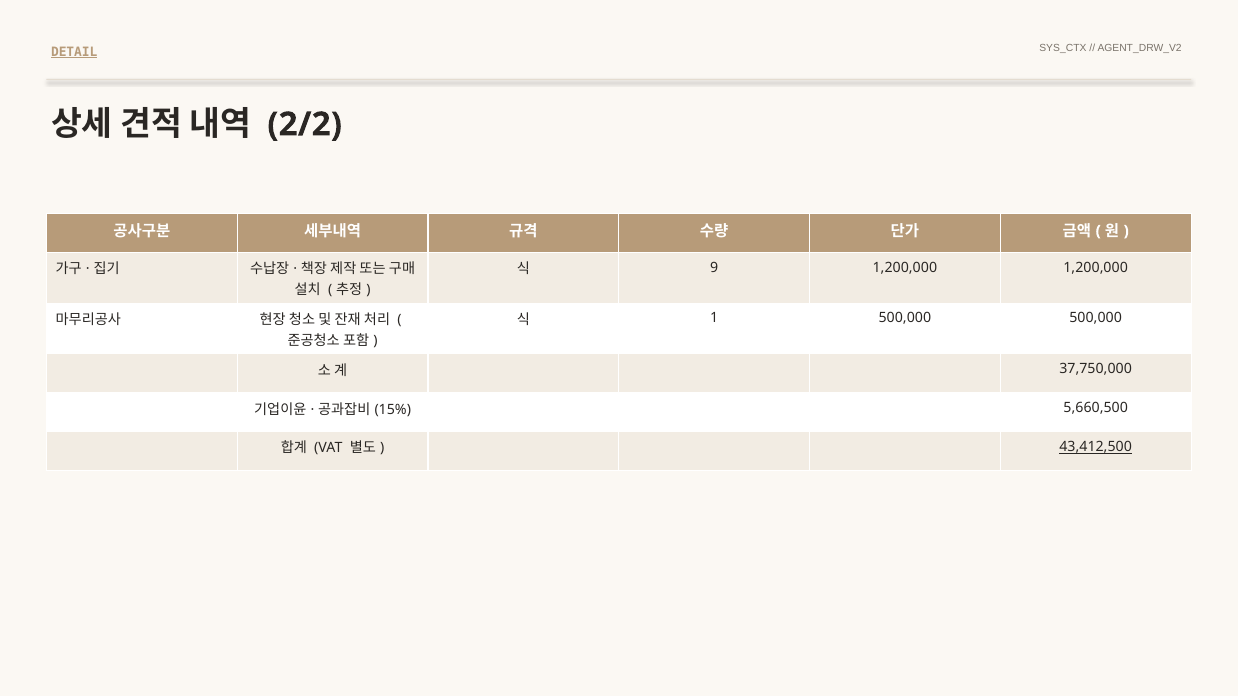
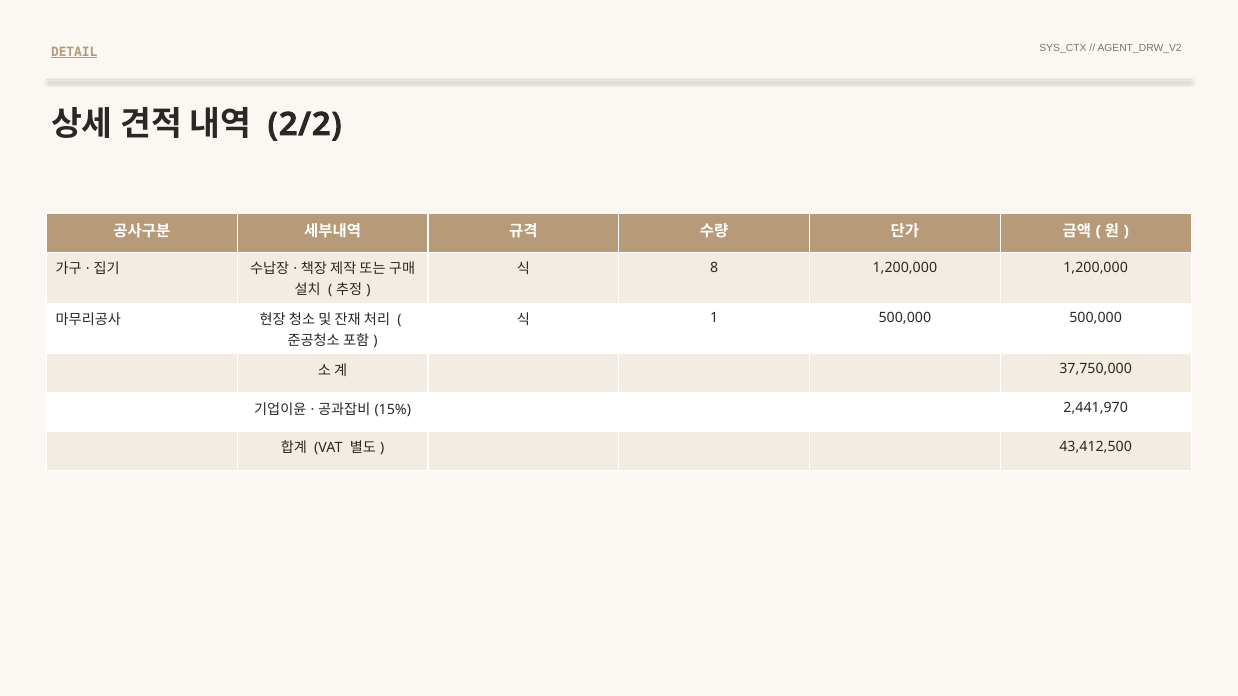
9: 9 -> 8 (714, 268)
5,660,500: 5,660,500 -> 2,441,970 (1096, 408)
43,412,500 underline: present -> none (1096, 447)
